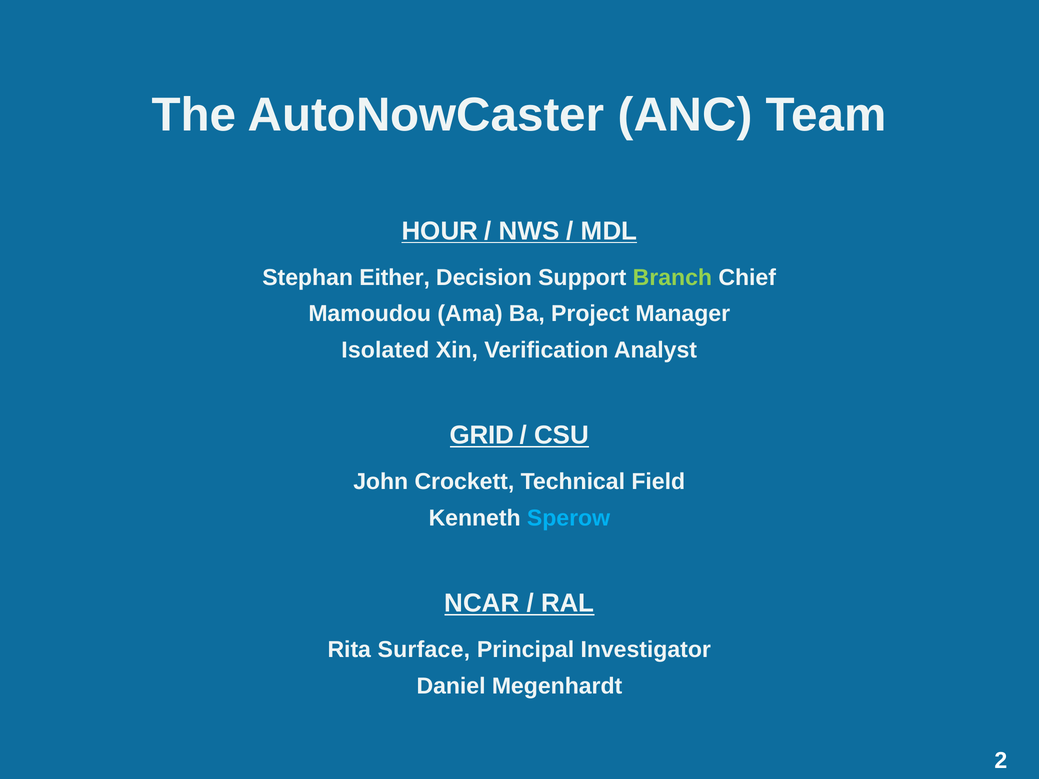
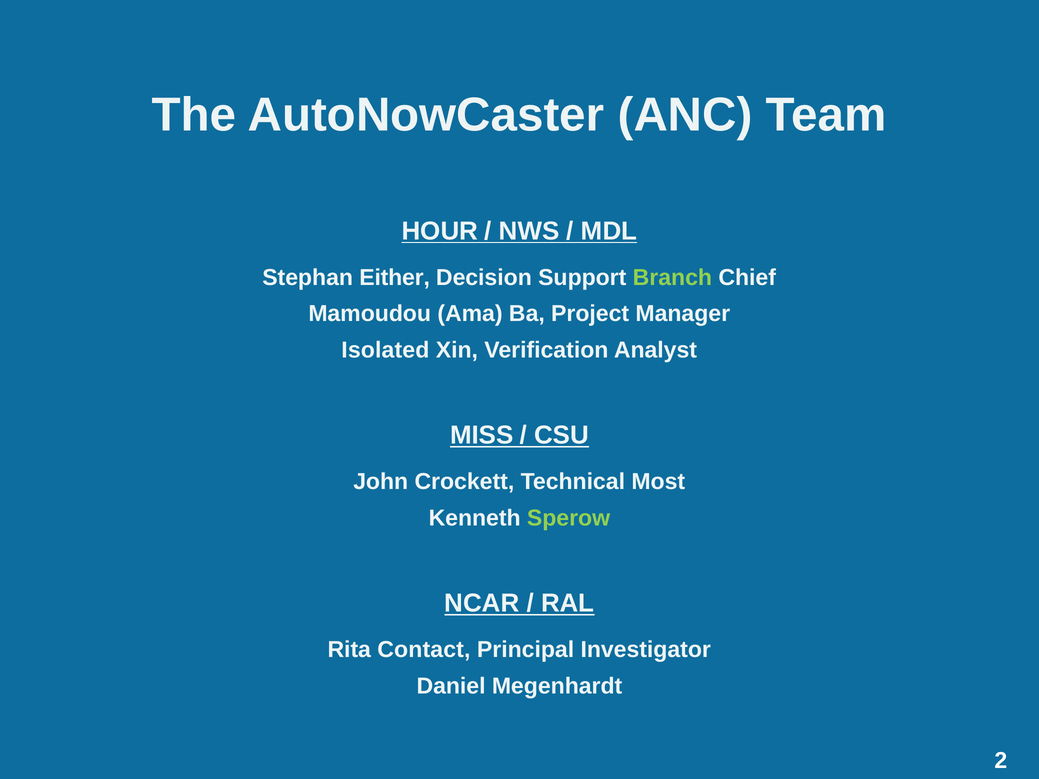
GRID: GRID -> MISS (482, 435)
Field: Field -> Most (658, 482)
Sperow colour: light blue -> light green (569, 518)
Surface: Surface -> Contact (424, 650)
